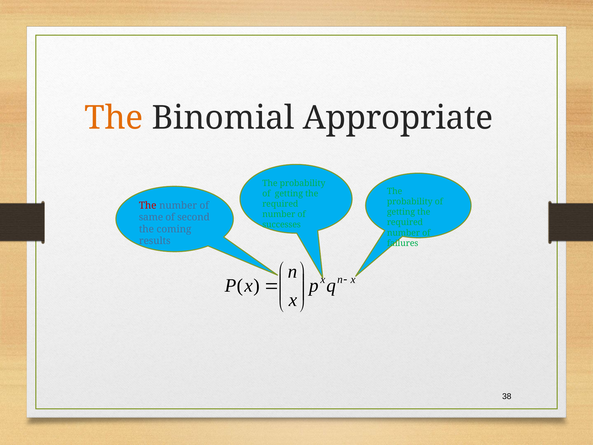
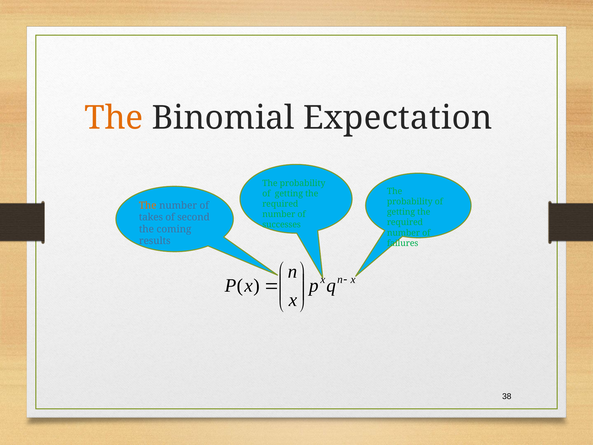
Appropriate: Appropriate -> Expectation (398, 118)
The colour: red -> orange (148, 205)
same: same -> takes (151, 217)
